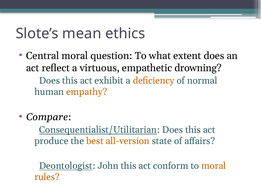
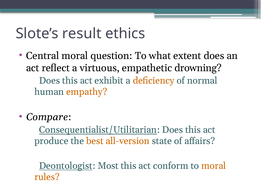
mean: mean -> result (82, 34)
John: John -> Most (108, 166)
